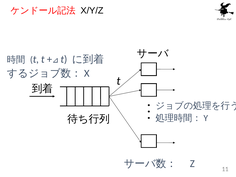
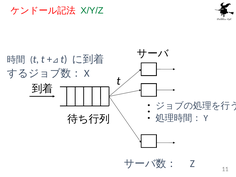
X/Y/Z colour: black -> green (92, 11)
